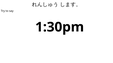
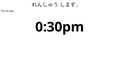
1:30pm: 1:30pm -> 0:30pm (60, 27)
